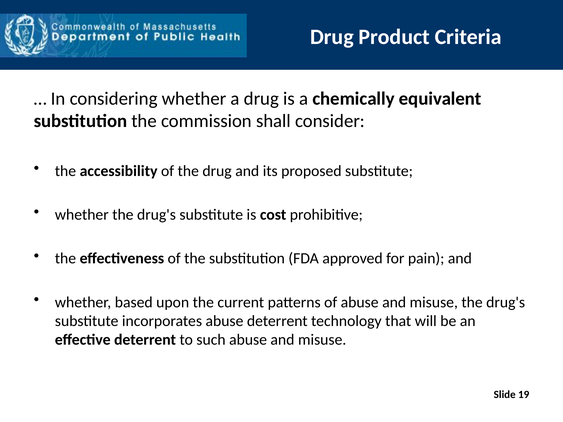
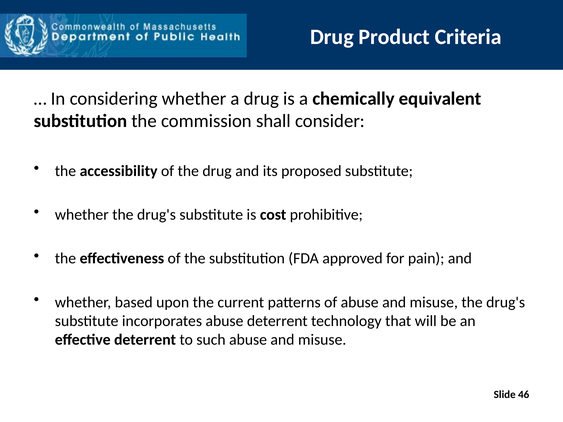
19: 19 -> 46 (524, 395)
